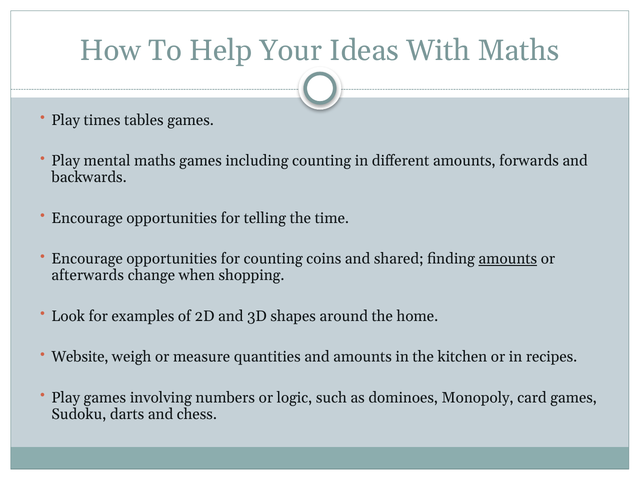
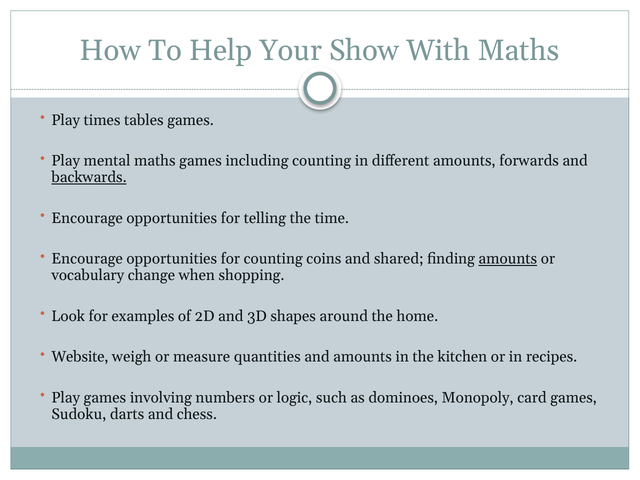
Ideas: Ideas -> Show (364, 50)
backwards underline: none -> present (89, 177)
afterwards: afterwards -> vocabulary (88, 275)
